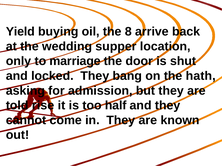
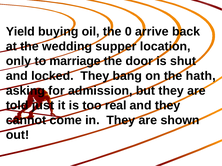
8: 8 -> 0 (128, 32)
rise: rise -> just (43, 106)
half: half -> real (116, 106)
known: known -> shown (180, 120)
